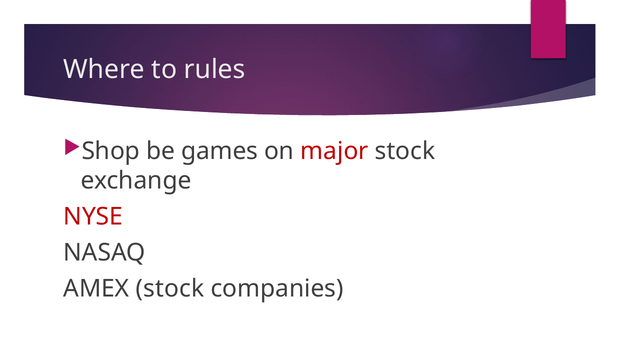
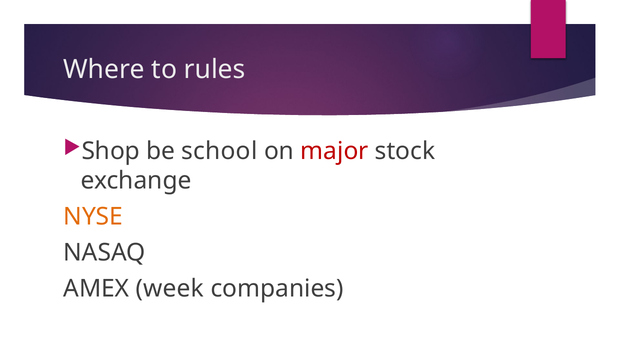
games: games -> school (219, 151)
NYSE colour: red -> orange (93, 217)
AMEX stock: stock -> week (170, 288)
